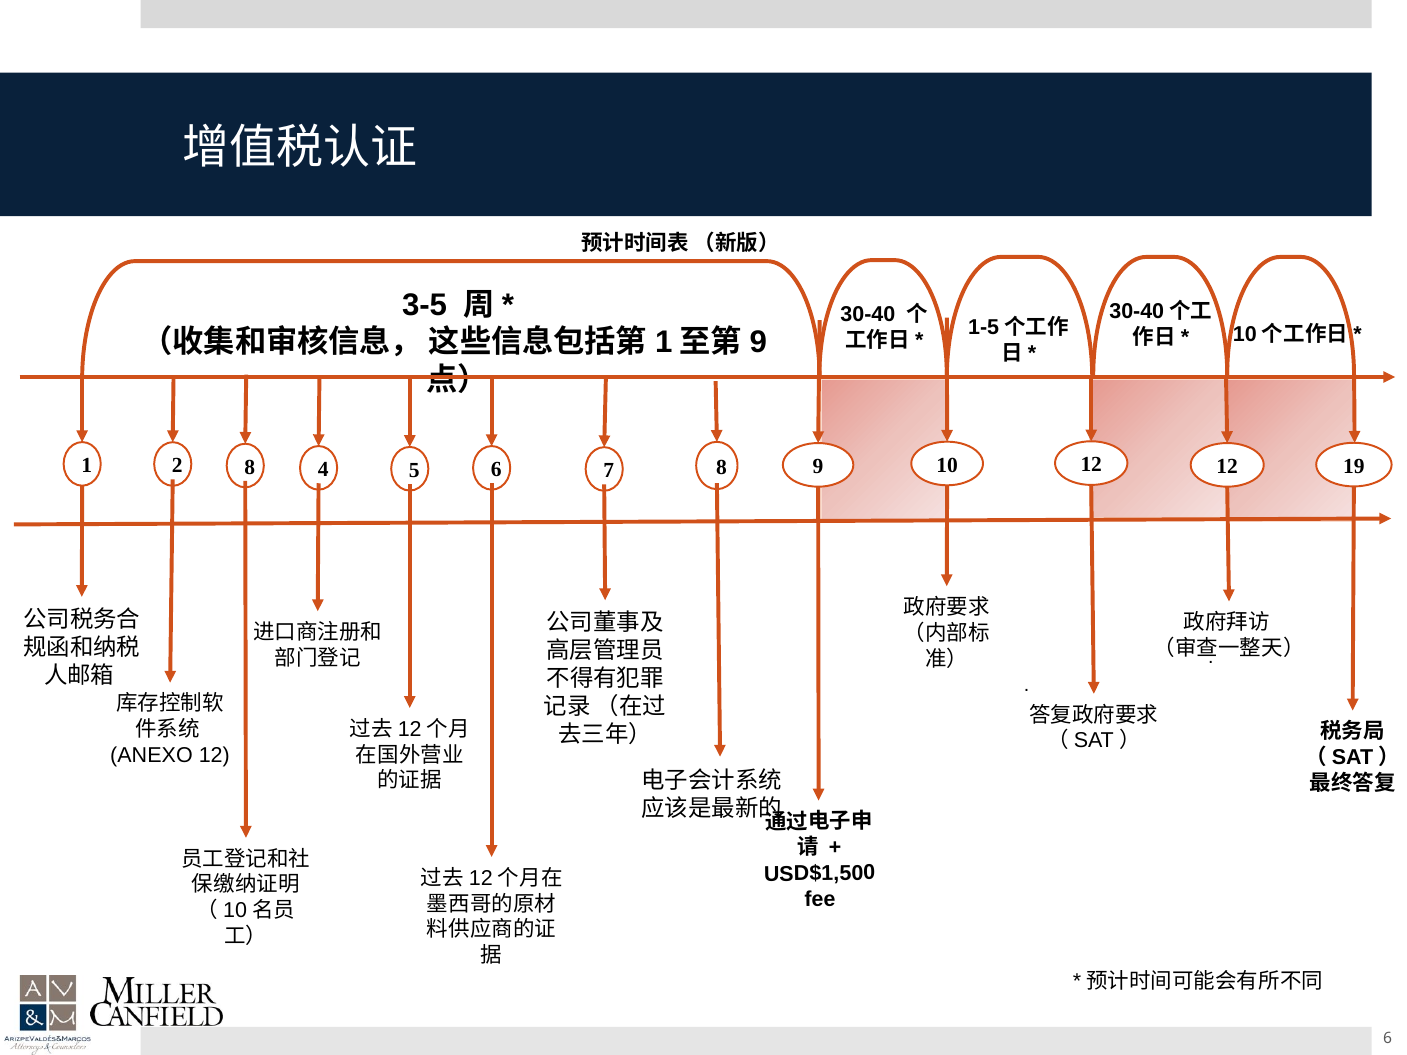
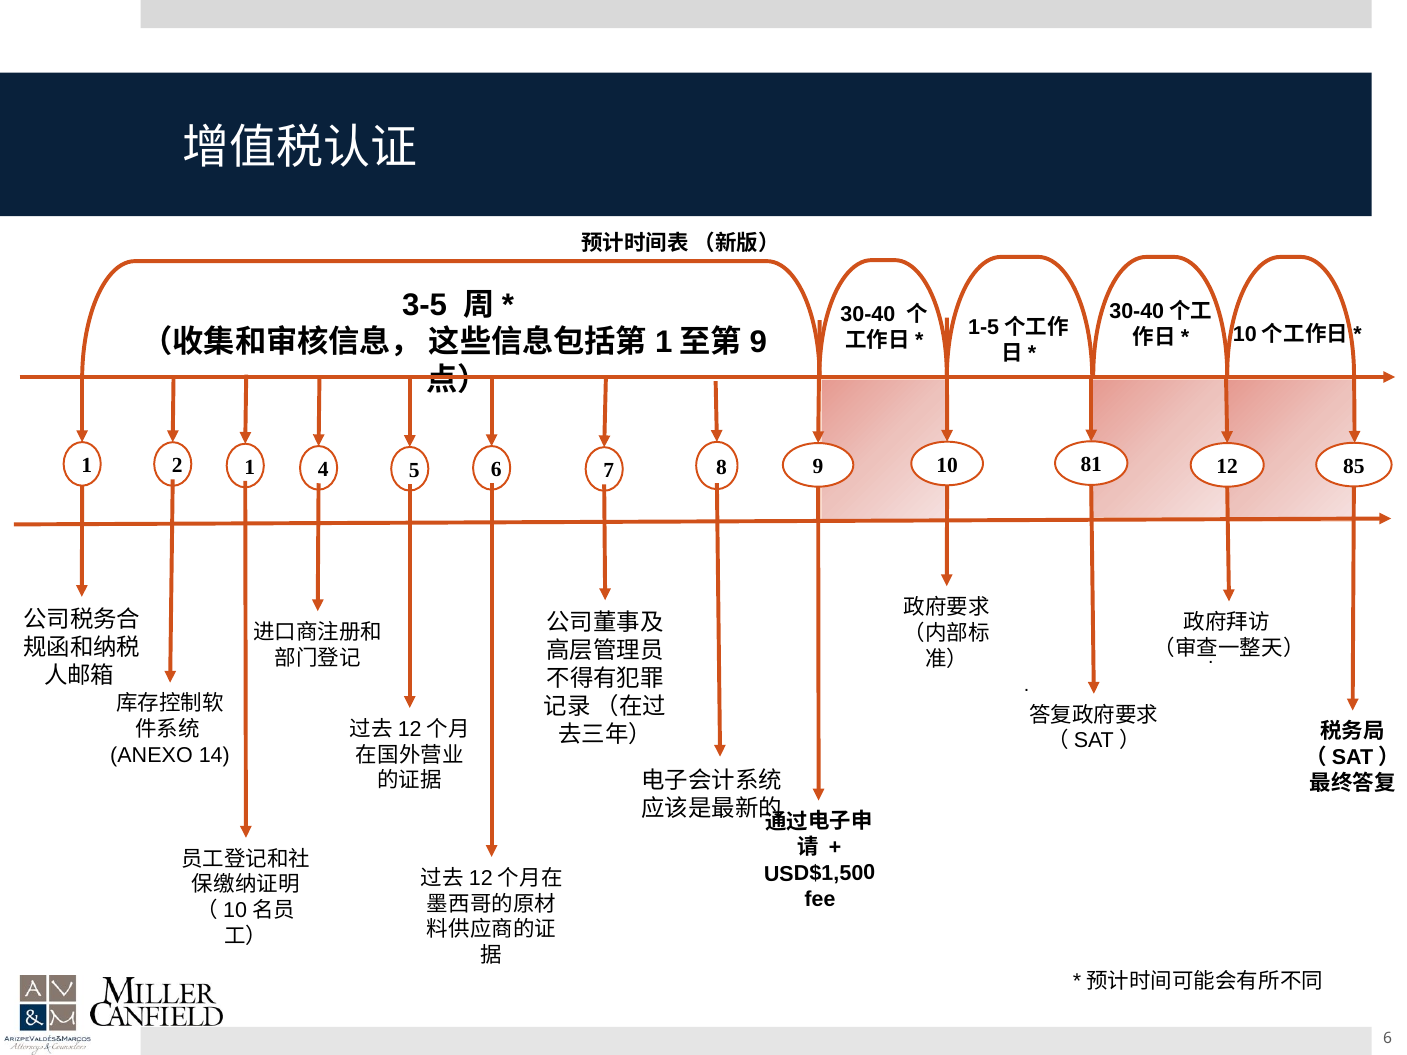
10 12: 12 -> 81 (1091, 465)
19: 19 -> 85 (1354, 466)
2 8: 8 -> 1 (250, 467)
ANEXO 12: 12 -> 14 (214, 756)
